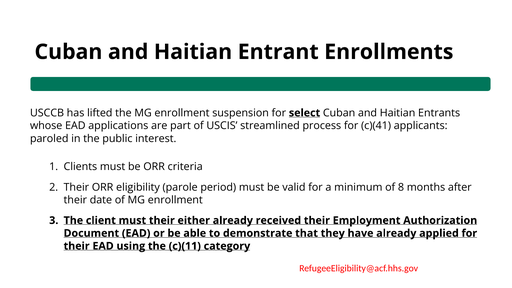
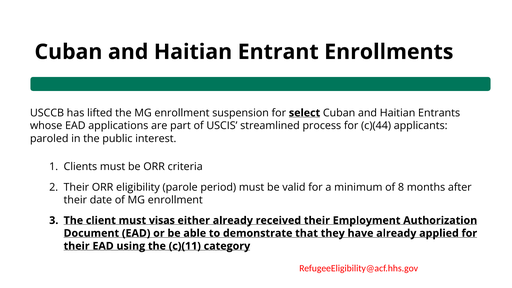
c)(41: c)(41 -> c)(44 (376, 126)
must their: their -> visas (162, 220)
